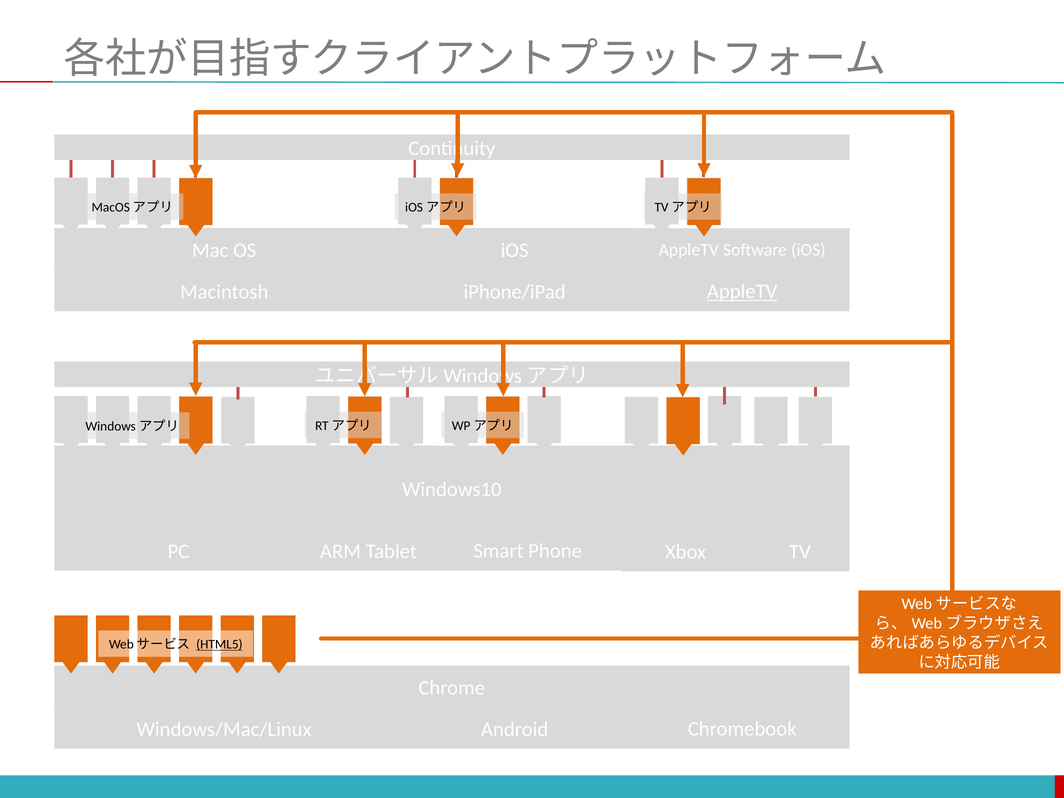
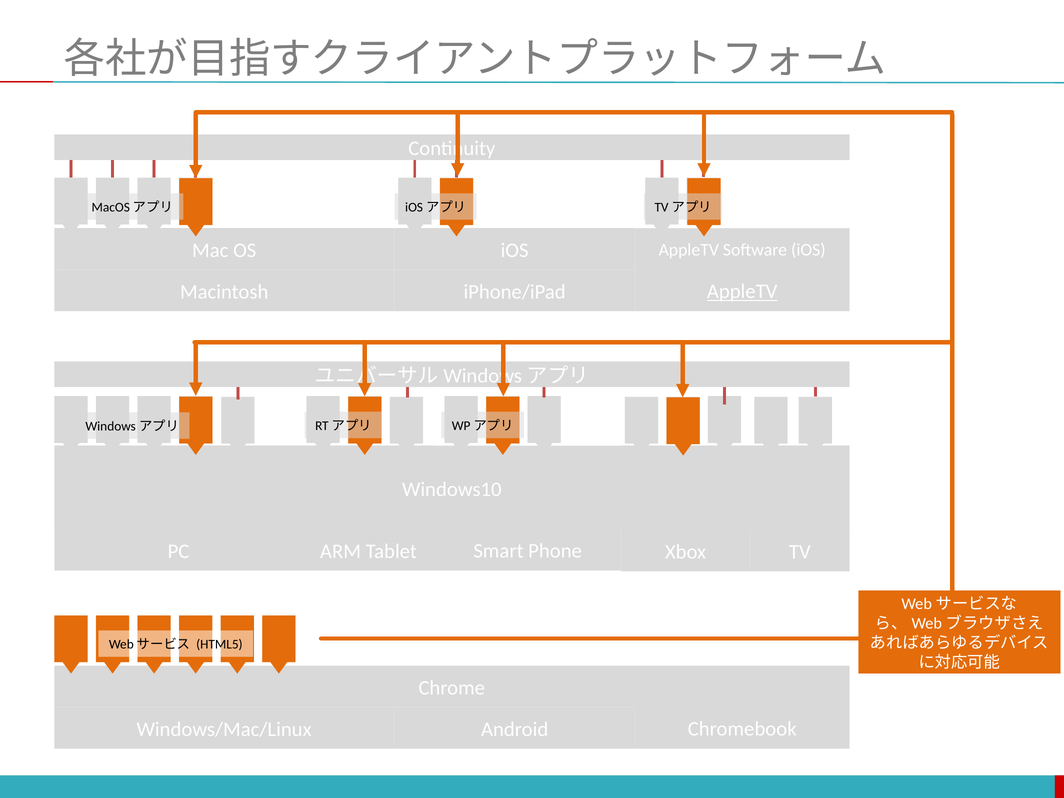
HTML5 underline: present -> none (219, 645)
